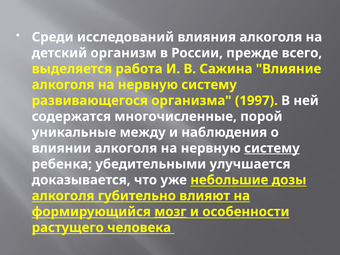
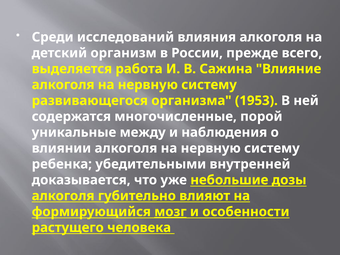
1997: 1997 -> 1953 (256, 101)
систему underline: present -> none (272, 148)
улучшается: улучшается -> внутренней (250, 164)
